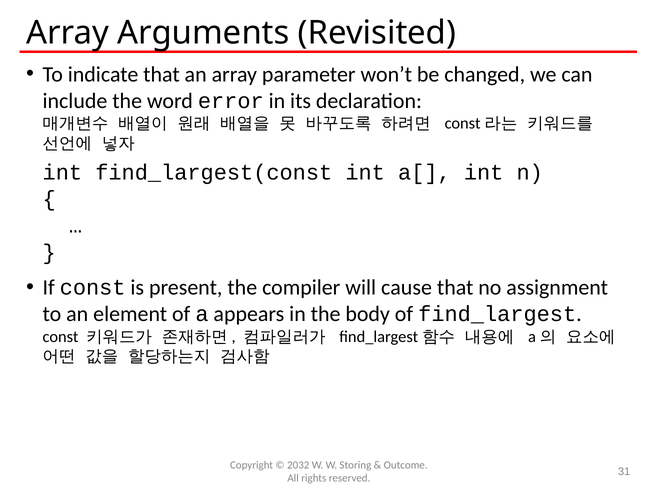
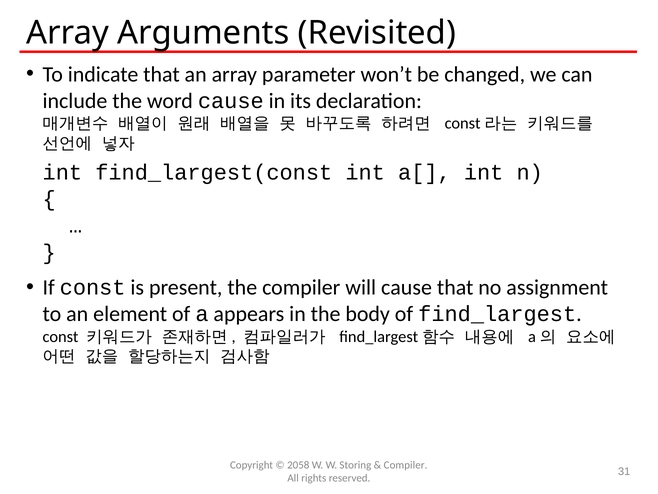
word error: error -> cause (231, 101)
2032: 2032 -> 2058 (298, 465)
Outcome: Outcome -> Compiler (406, 465)
